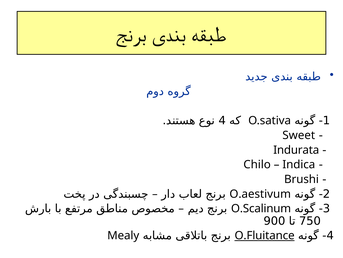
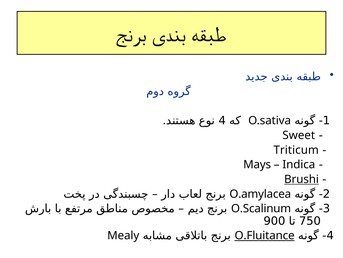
Indurata: Indurata -> Triticum (296, 150)
Chilo: Chilo -> Mays (257, 164)
Brushi underline: none -> present (302, 179)
O.aestivum: O.aestivum -> O.amylacea (260, 193)
